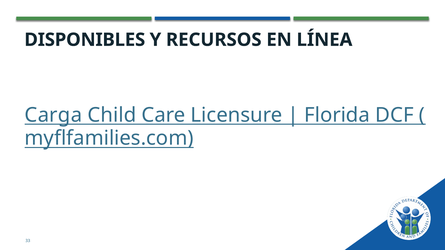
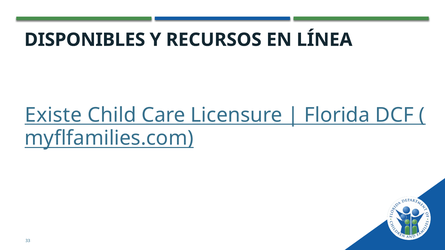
Carga: Carga -> Existe (53, 115)
